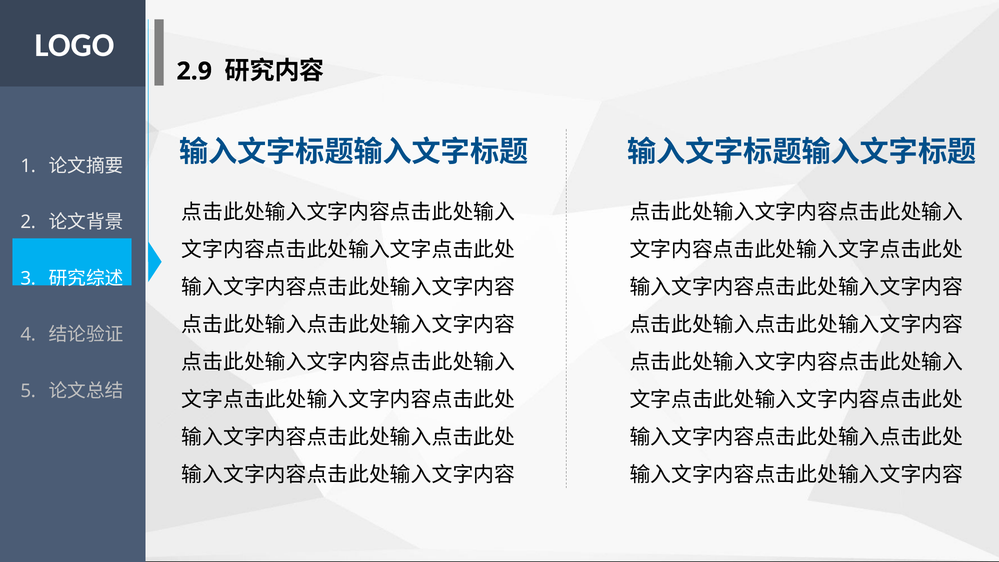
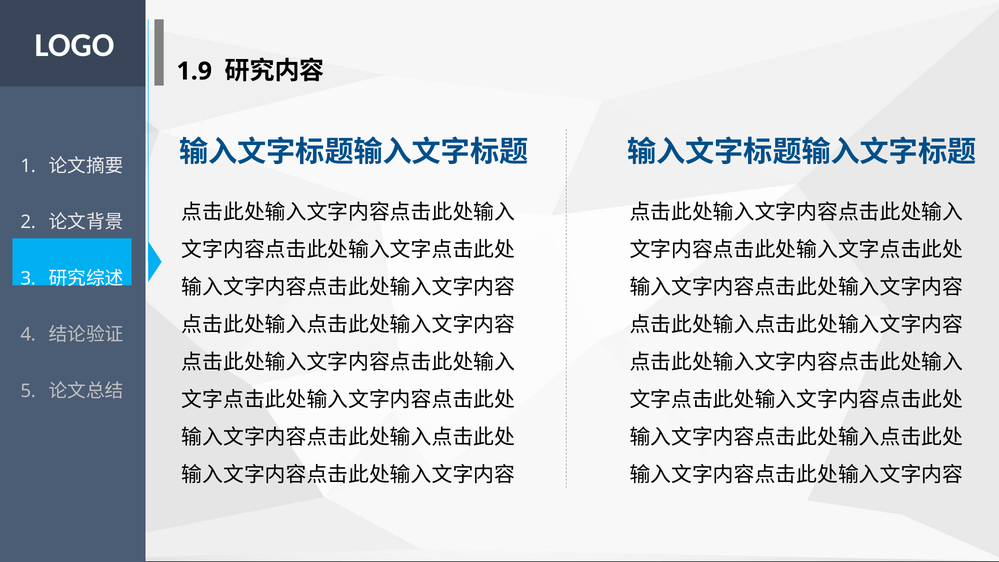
2.9: 2.9 -> 1.9 (194, 71)
